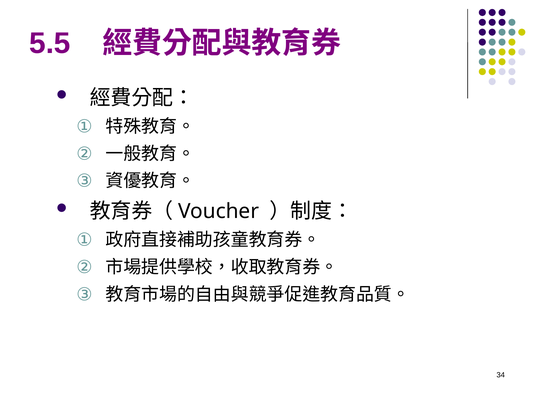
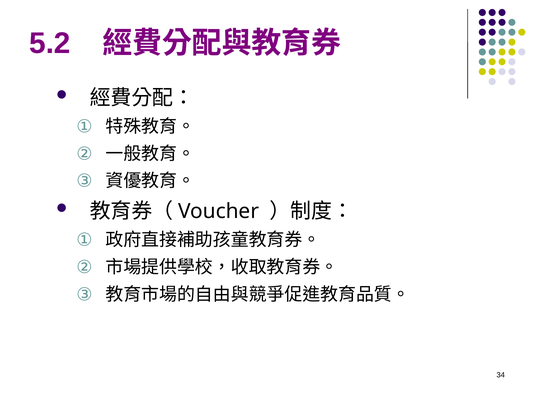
5.5: 5.5 -> 5.2 (50, 43)
